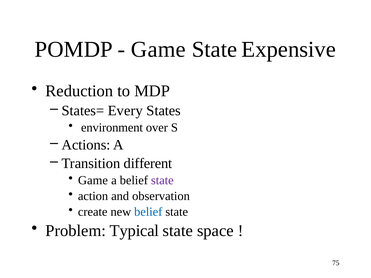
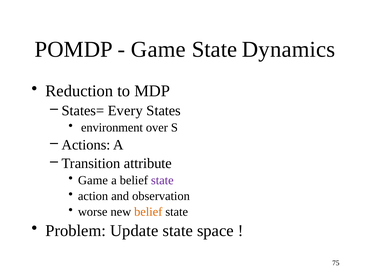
Expensive: Expensive -> Dynamics (289, 49)
different: different -> attribute (148, 163)
create: create -> worse (93, 212)
belief colour: blue -> orange (148, 212)
Typical: Typical -> Update (134, 231)
